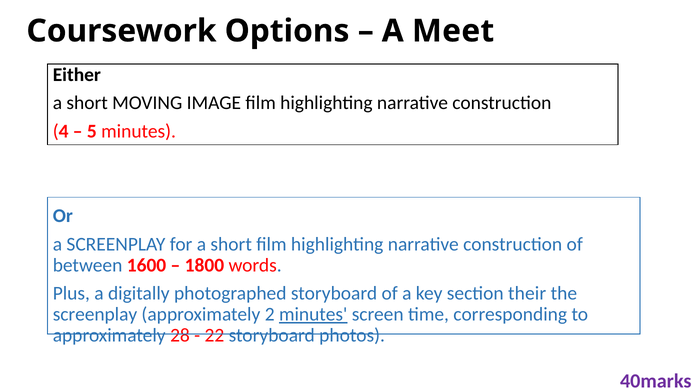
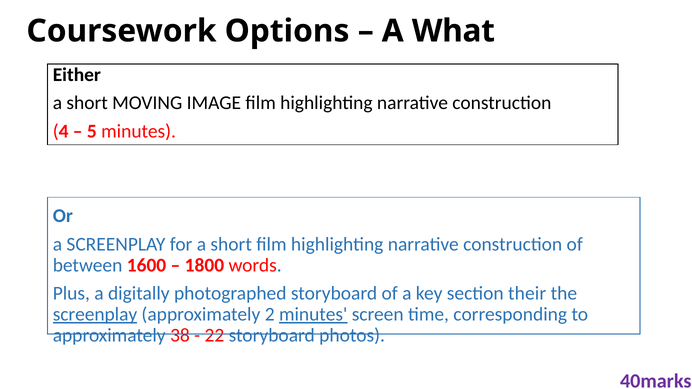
Meet: Meet -> What (453, 31)
screenplay underline: none -> present (95, 315)
28: 28 -> 38 (180, 336)
